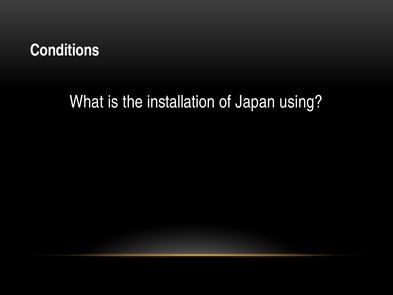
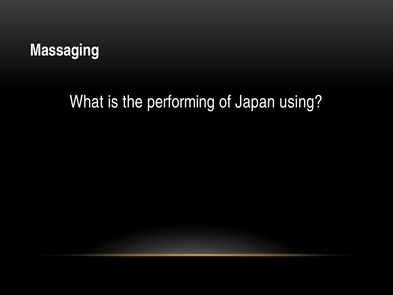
Conditions: Conditions -> Massaging (65, 50)
installation: installation -> performing (181, 102)
